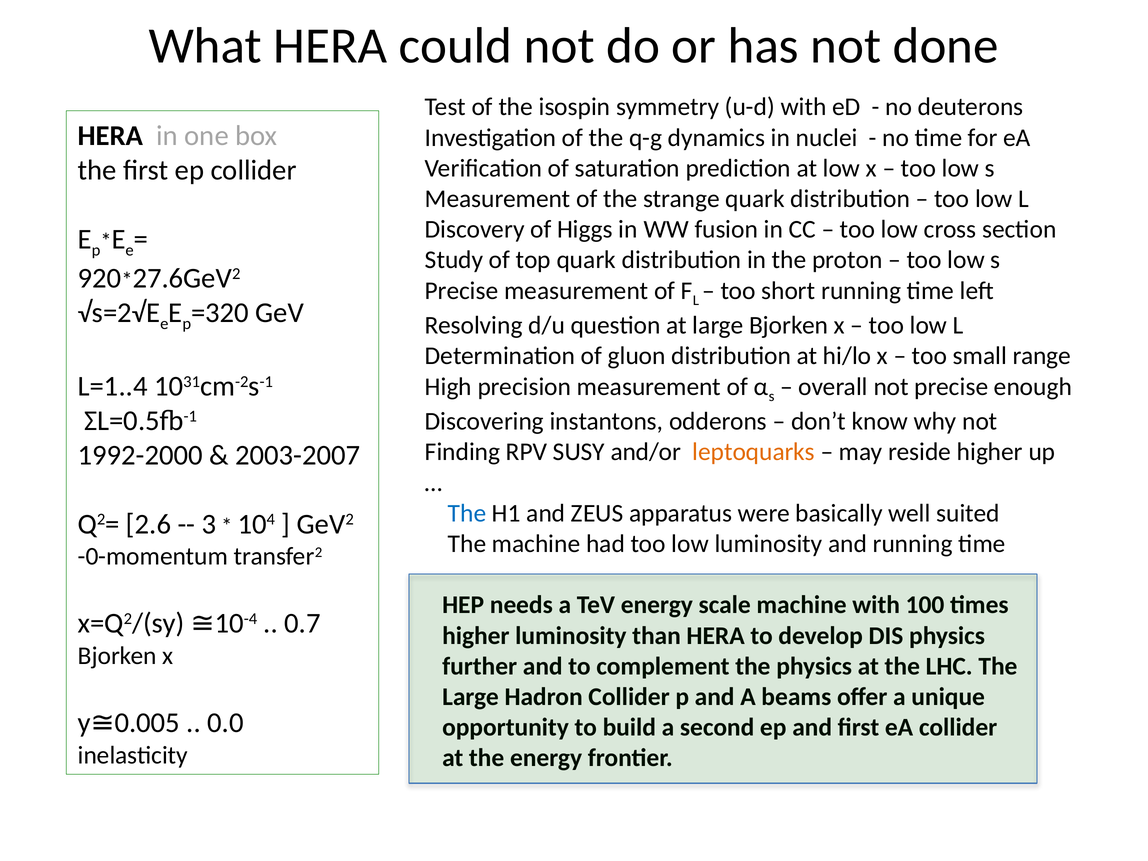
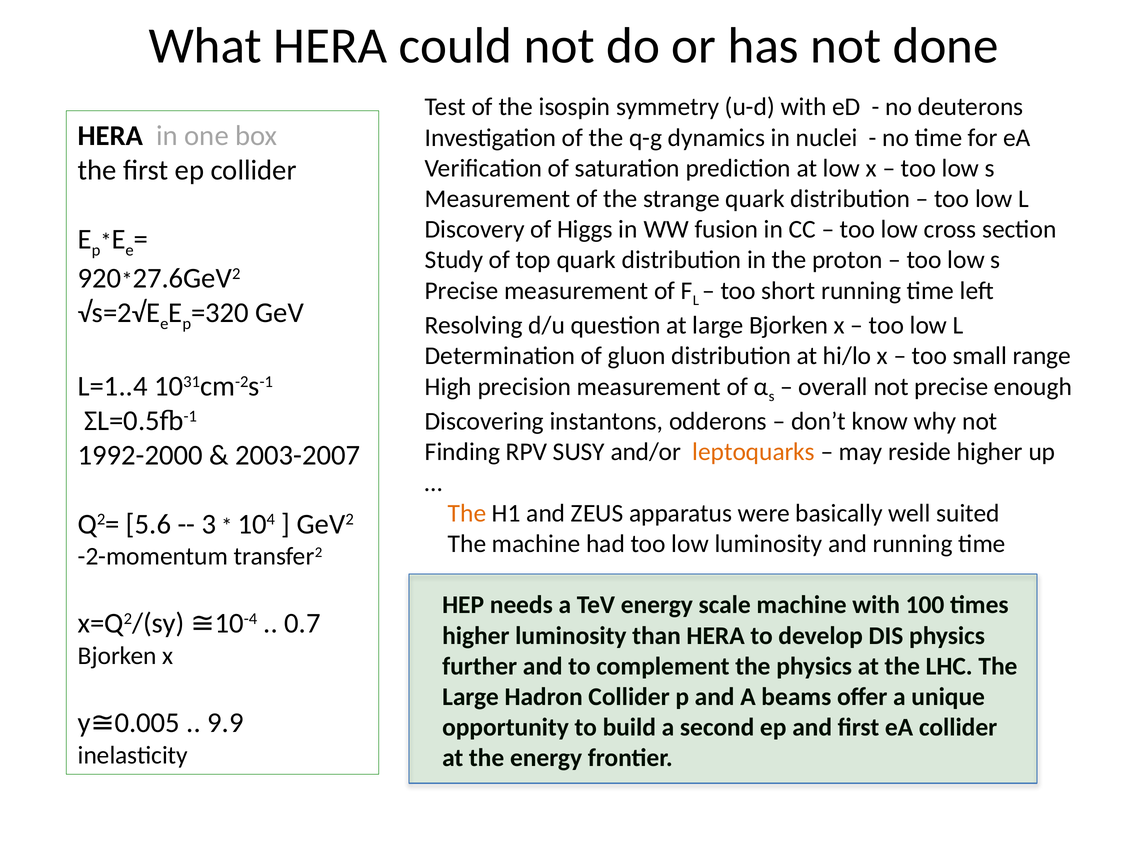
The colour: blue -> orange (467, 513)
2.6: 2.6 -> 5.6 (148, 524)
-0-momentum: -0-momentum -> -2-momentum (153, 556)
0.0: 0.0 -> 9.9 (225, 723)
